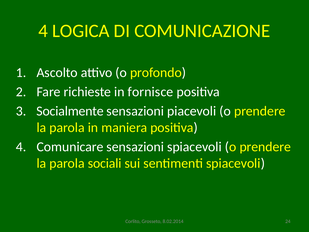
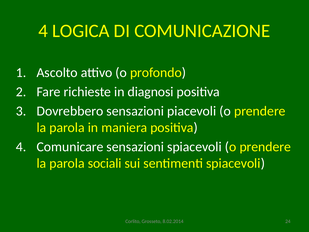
fornisce: fornisce -> diagnosi (151, 92)
Socialmente: Socialmente -> Dovrebbero (70, 111)
